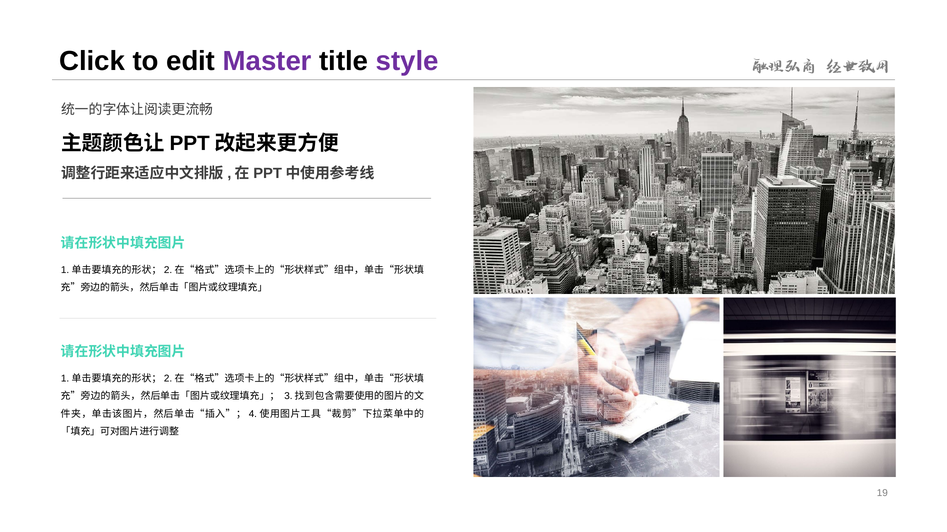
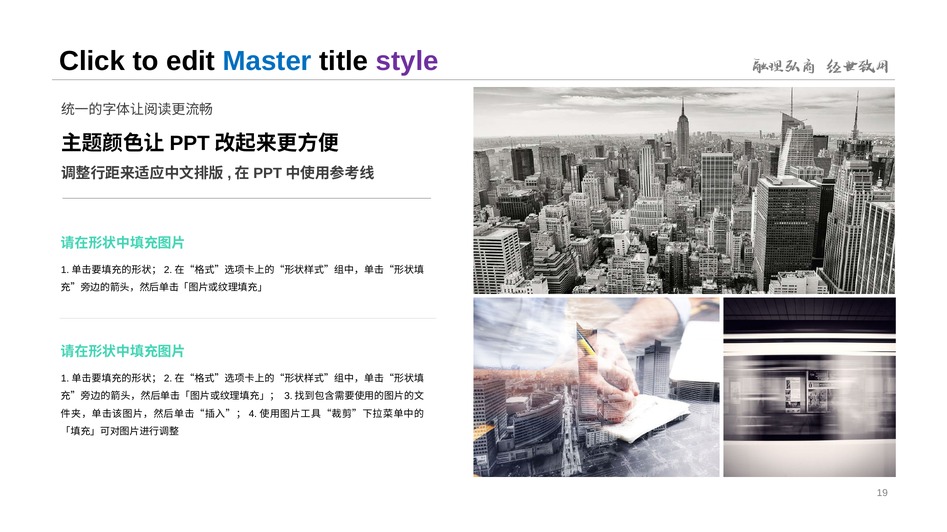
Master colour: purple -> blue (267, 61)
